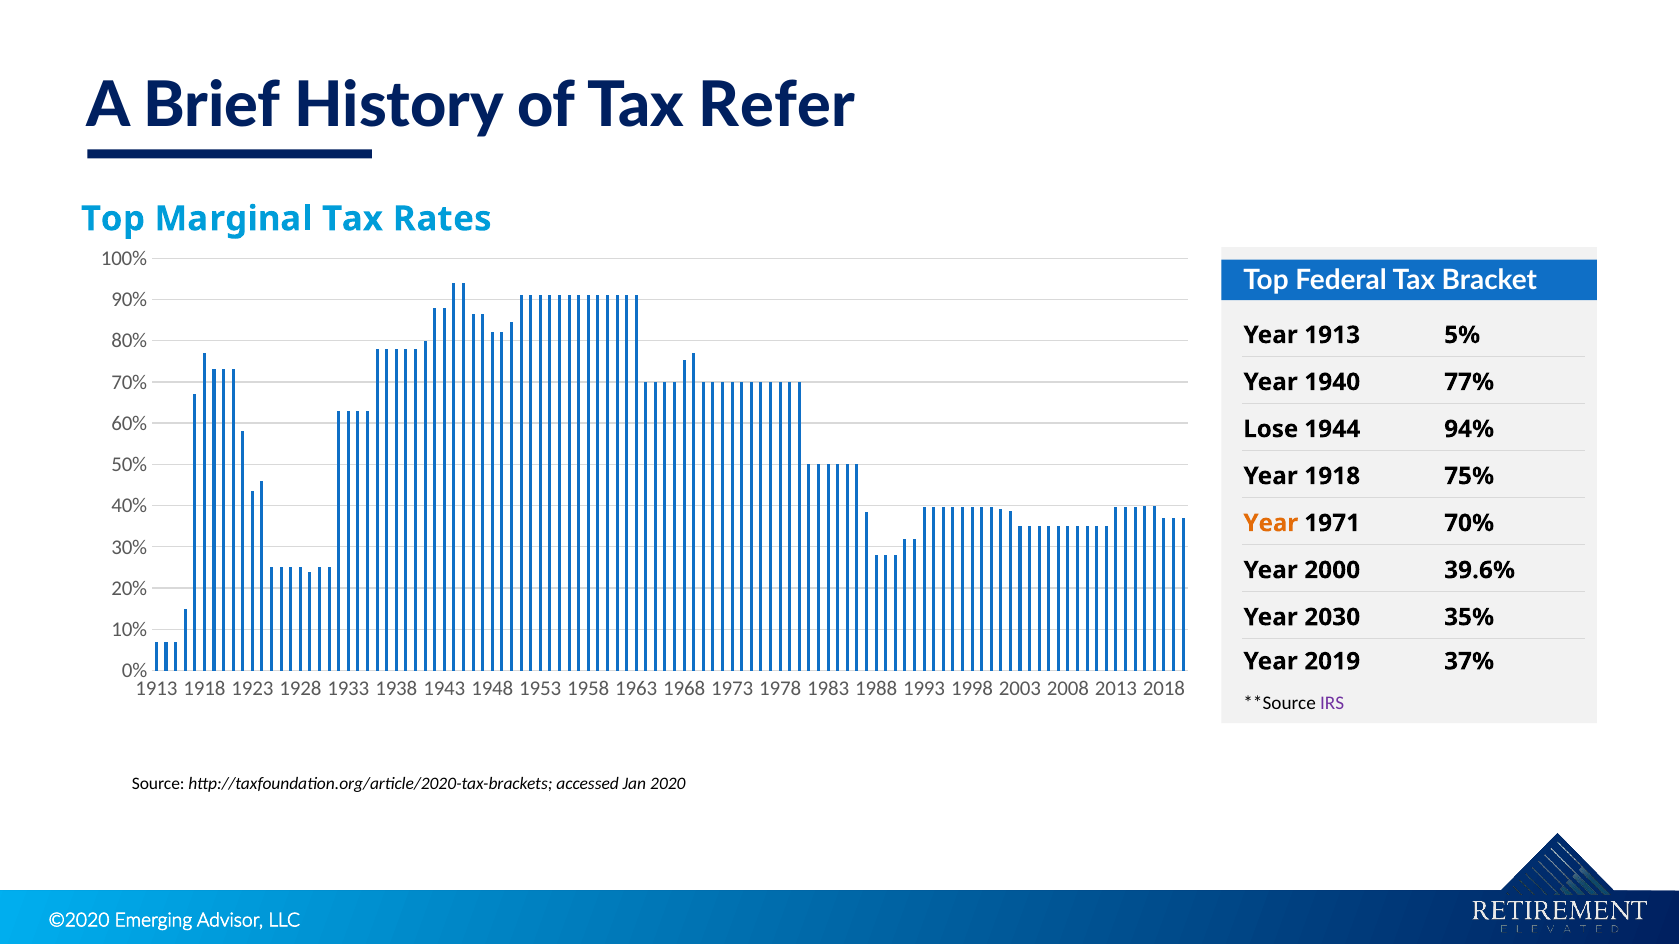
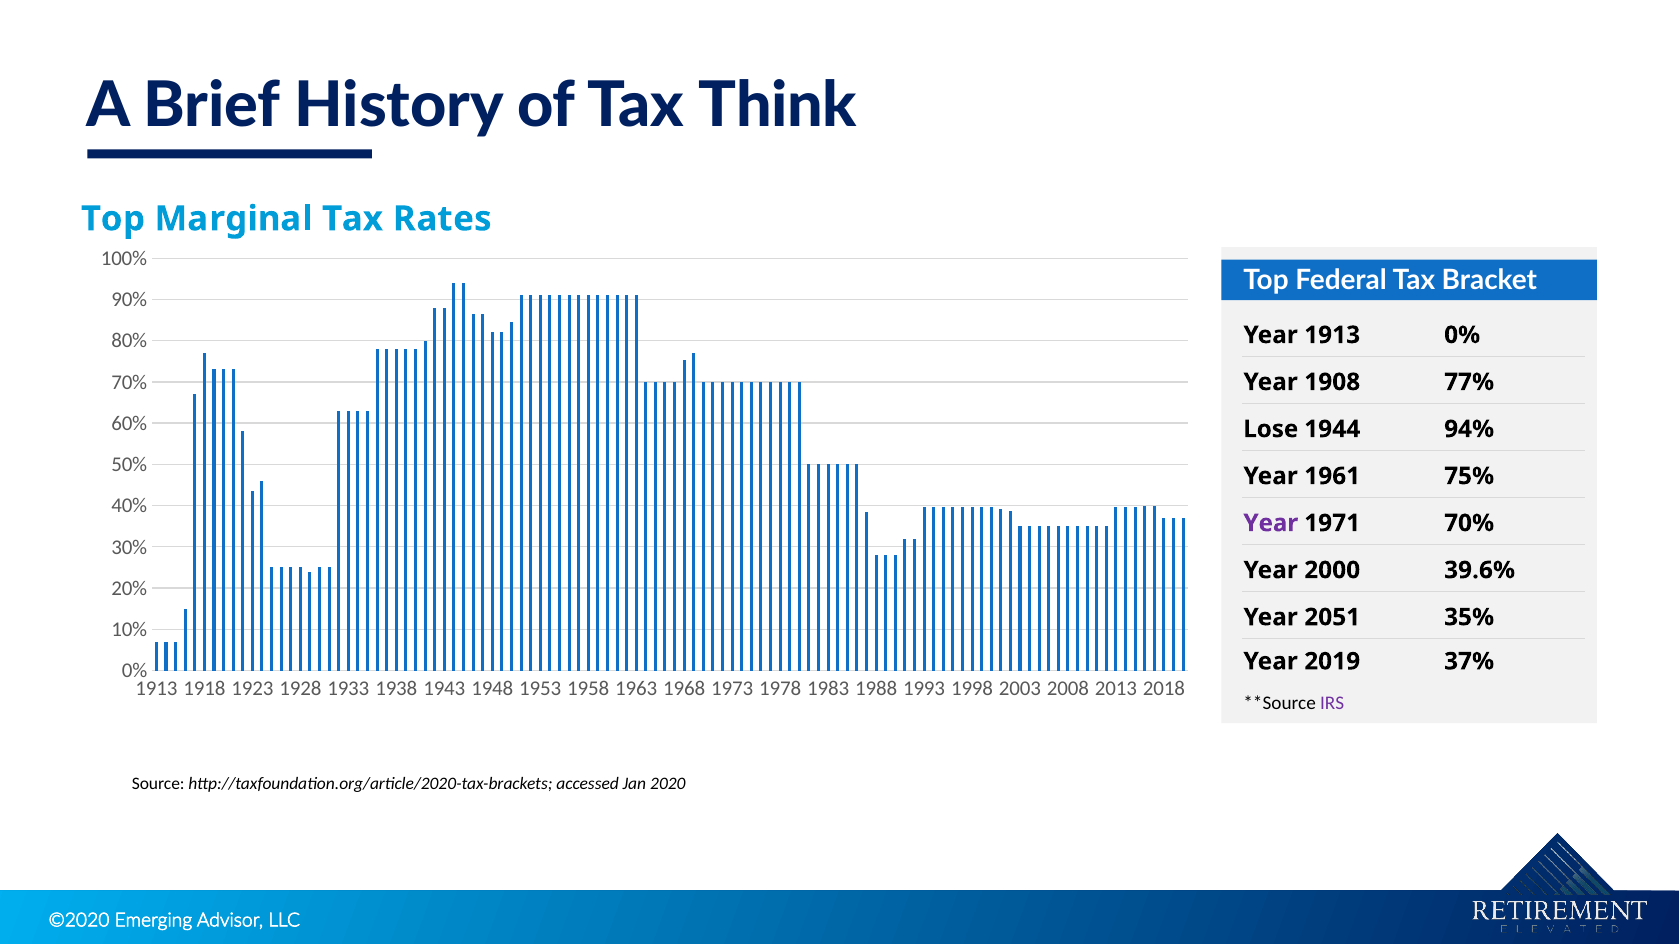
Refer: Refer -> Think (778, 106)
1913 5%: 5% -> 0% (1462, 335)
1940: 1940 -> 1908 (1332, 382)
Year 1918: 1918 -> 1961 (1332, 476)
Year colour: orange -> purple (1271, 523)
2030: 2030 -> 2051 (1332, 617)
